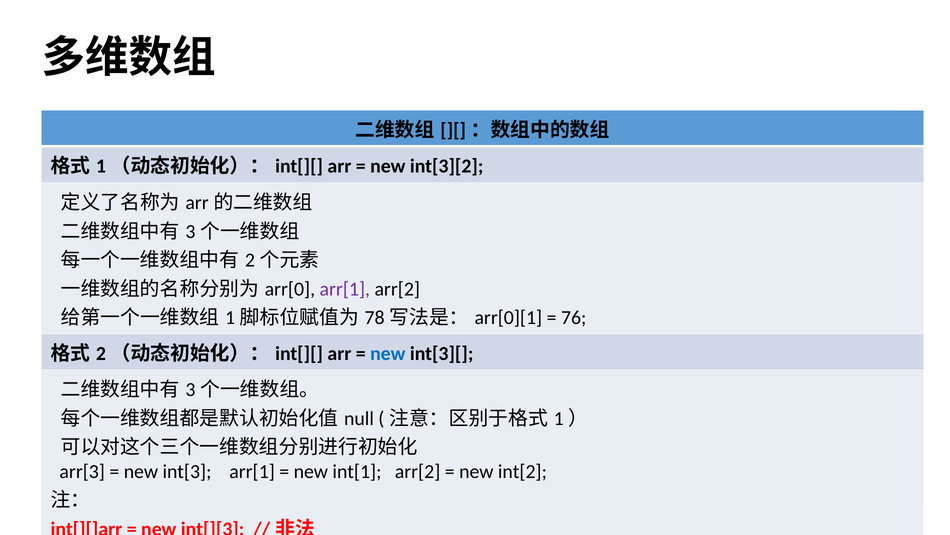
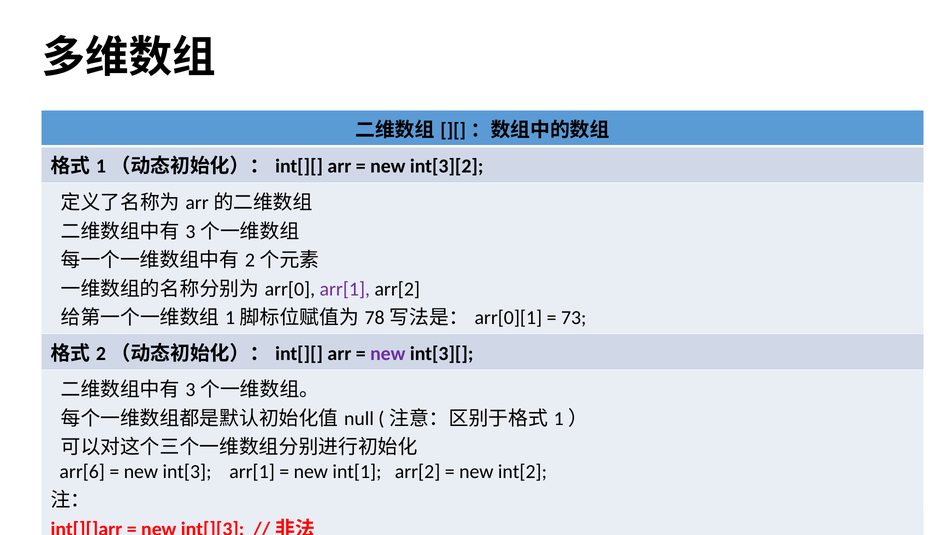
76: 76 -> 73 (574, 317)
new colour: blue -> purple (388, 353)
arr[3: arr[3 -> arr[6 (82, 471)
